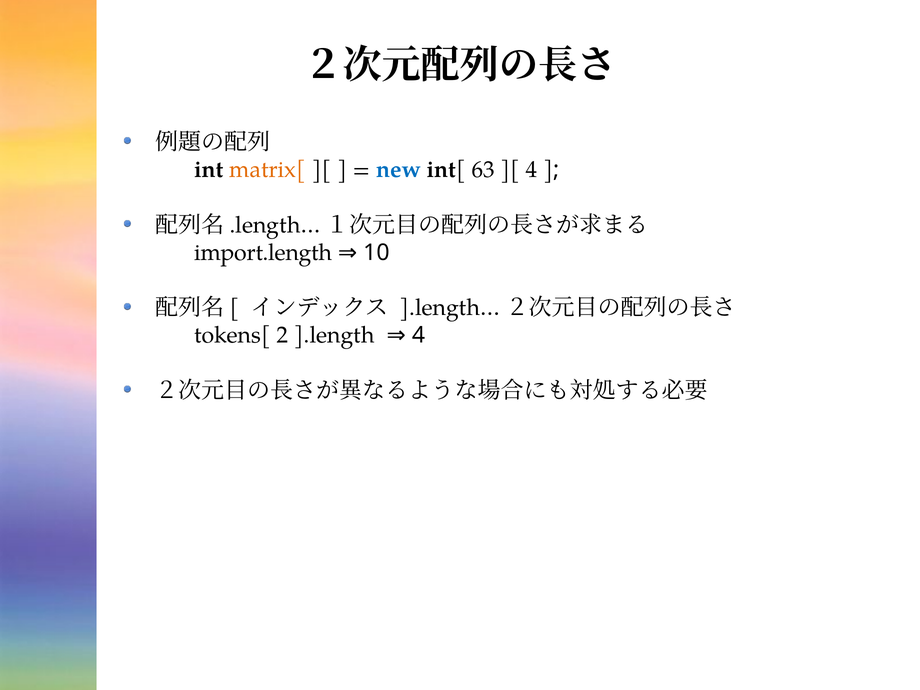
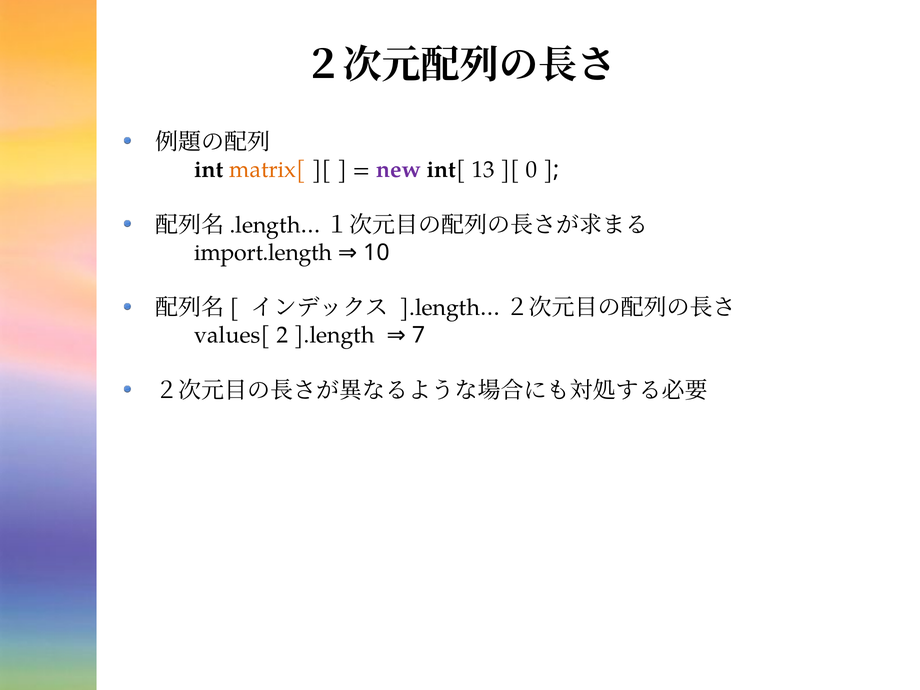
new colour: blue -> purple (399, 170)
63: 63 -> 13 (483, 170)
4: 4 -> 0 (532, 170)
tokens[: tokens[ -> values[ (232, 335)
].length 4: 4 -> 7 (419, 335)
